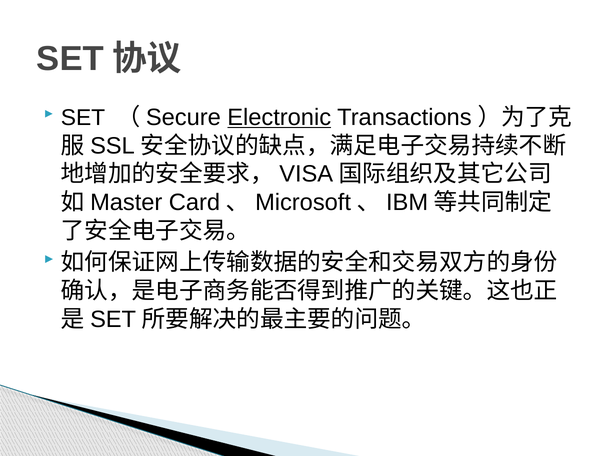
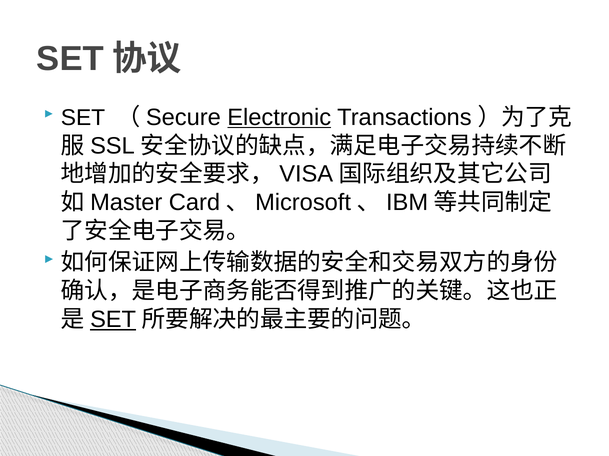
SET underline: none -> present (113, 320)
